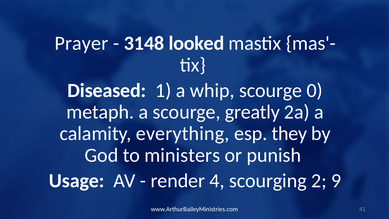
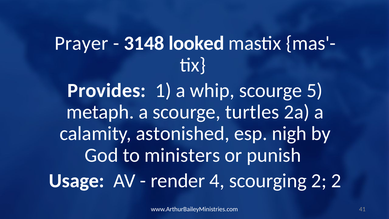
Diseased: Diseased -> Provides (107, 90)
0: 0 -> 5 (315, 90)
greatly: greatly -> turtles (252, 112)
everything: everything -> astonished (183, 133)
they: they -> nigh (289, 133)
2 9: 9 -> 2 (336, 181)
